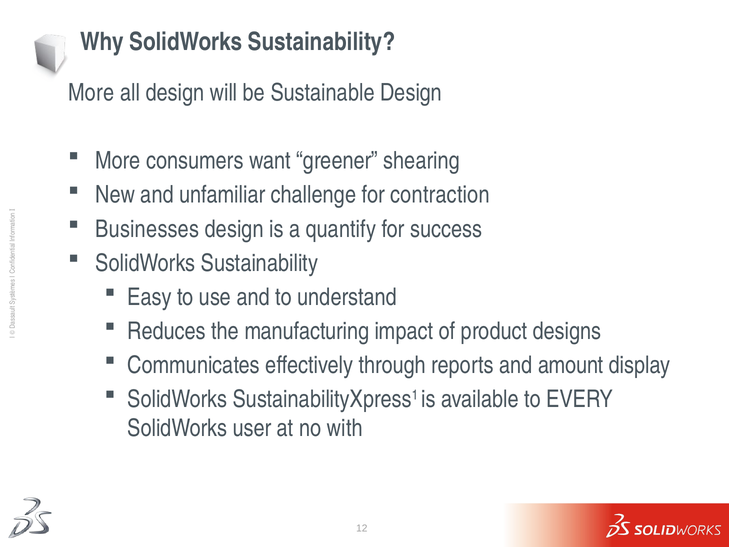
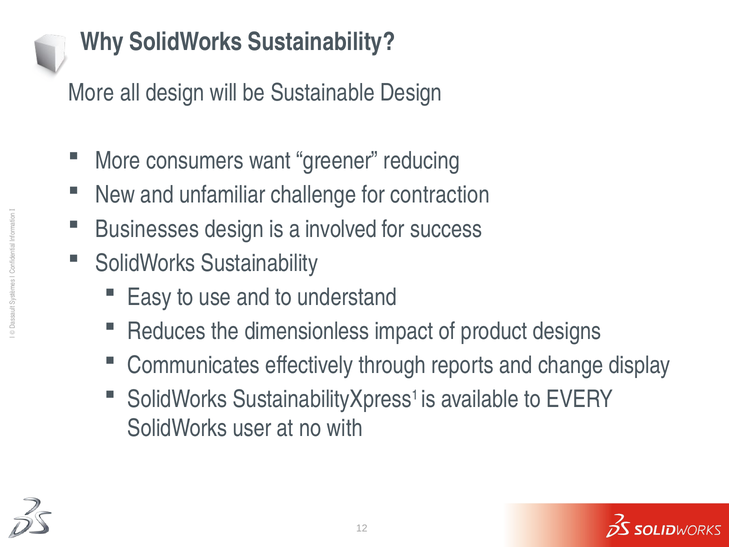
shearing: shearing -> reducing (422, 161)
quantify: quantify -> involved (341, 229)
manufacturing: manufacturing -> dimensionless (307, 331)
amount: amount -> change (571, 365)
